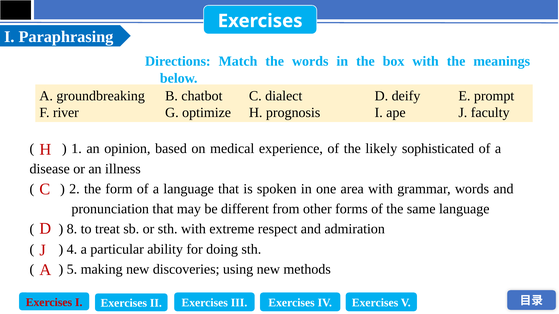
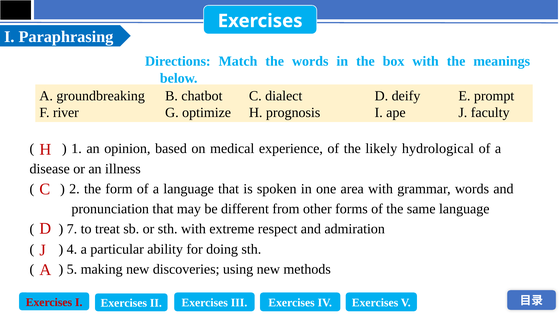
sophisticated: sophisticated -> hydrological (438, 149)
8: 8 -> 7 (72, 229)
